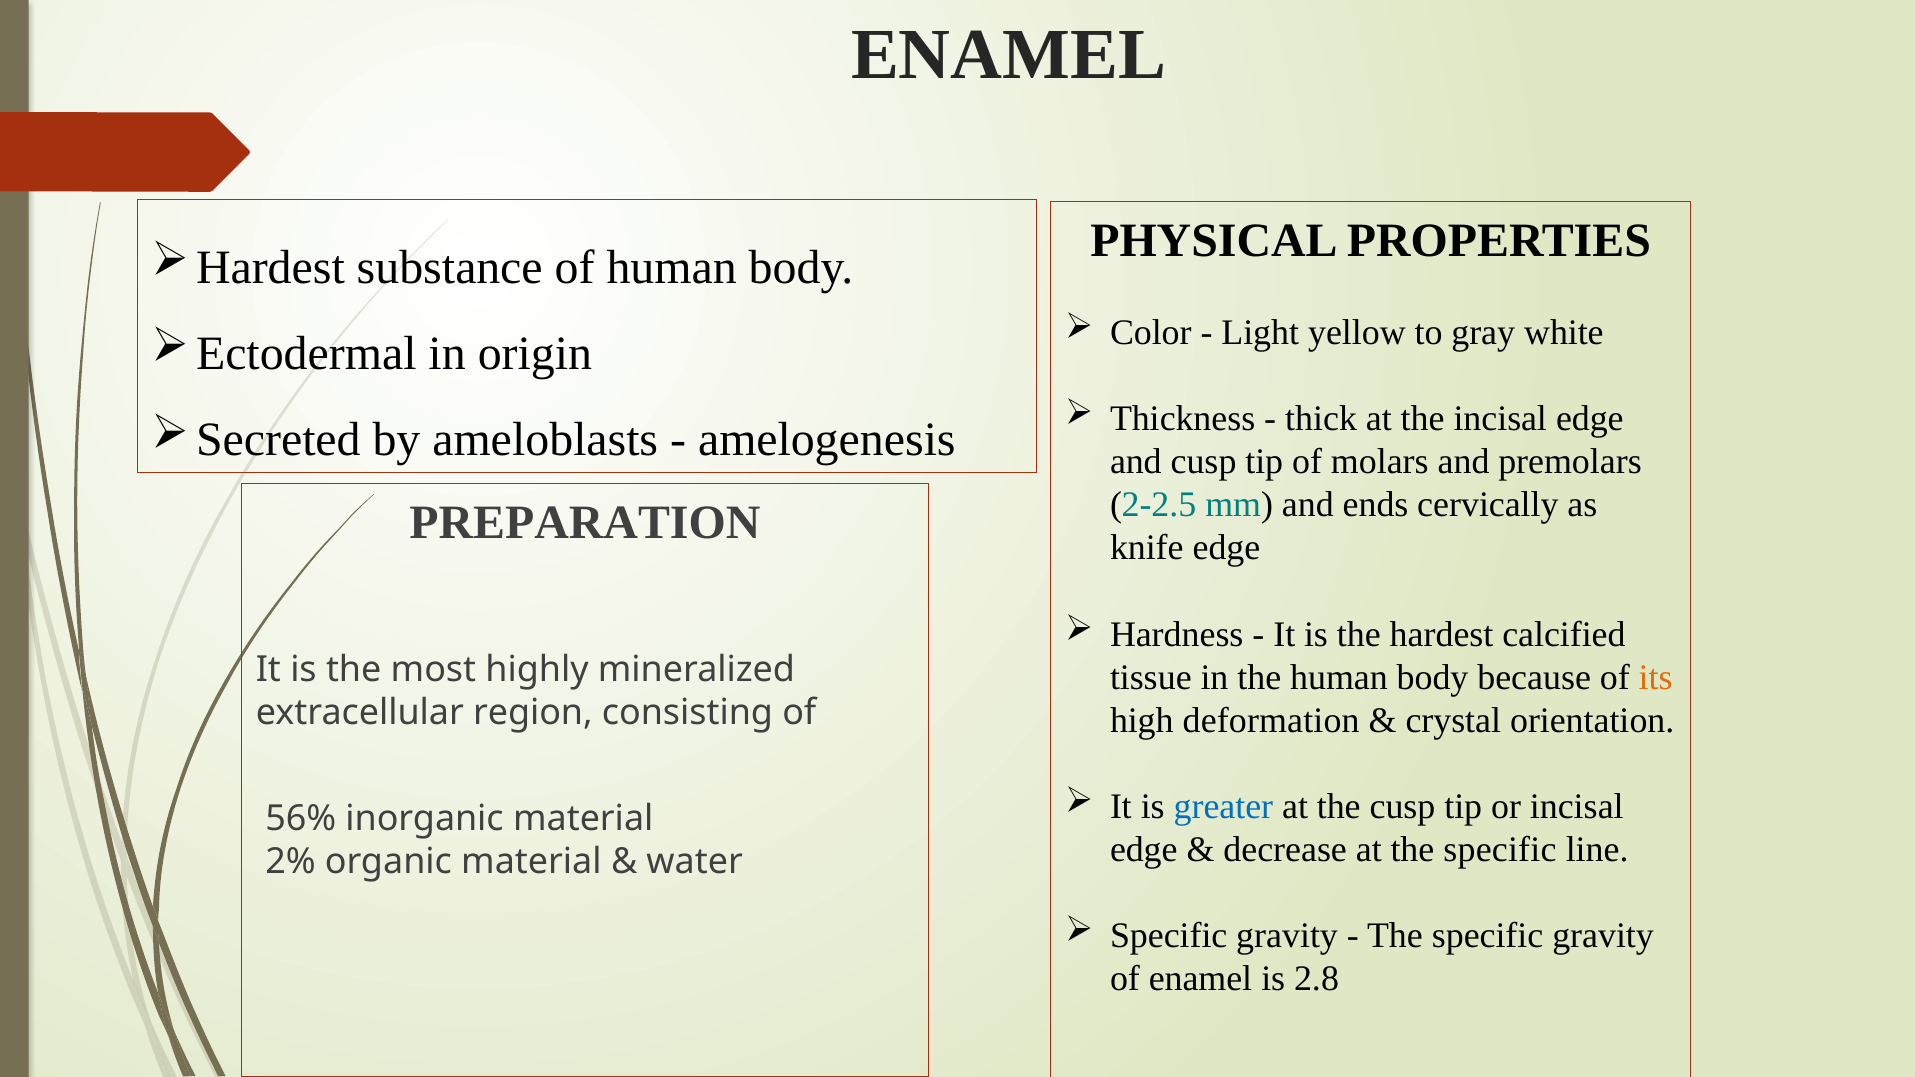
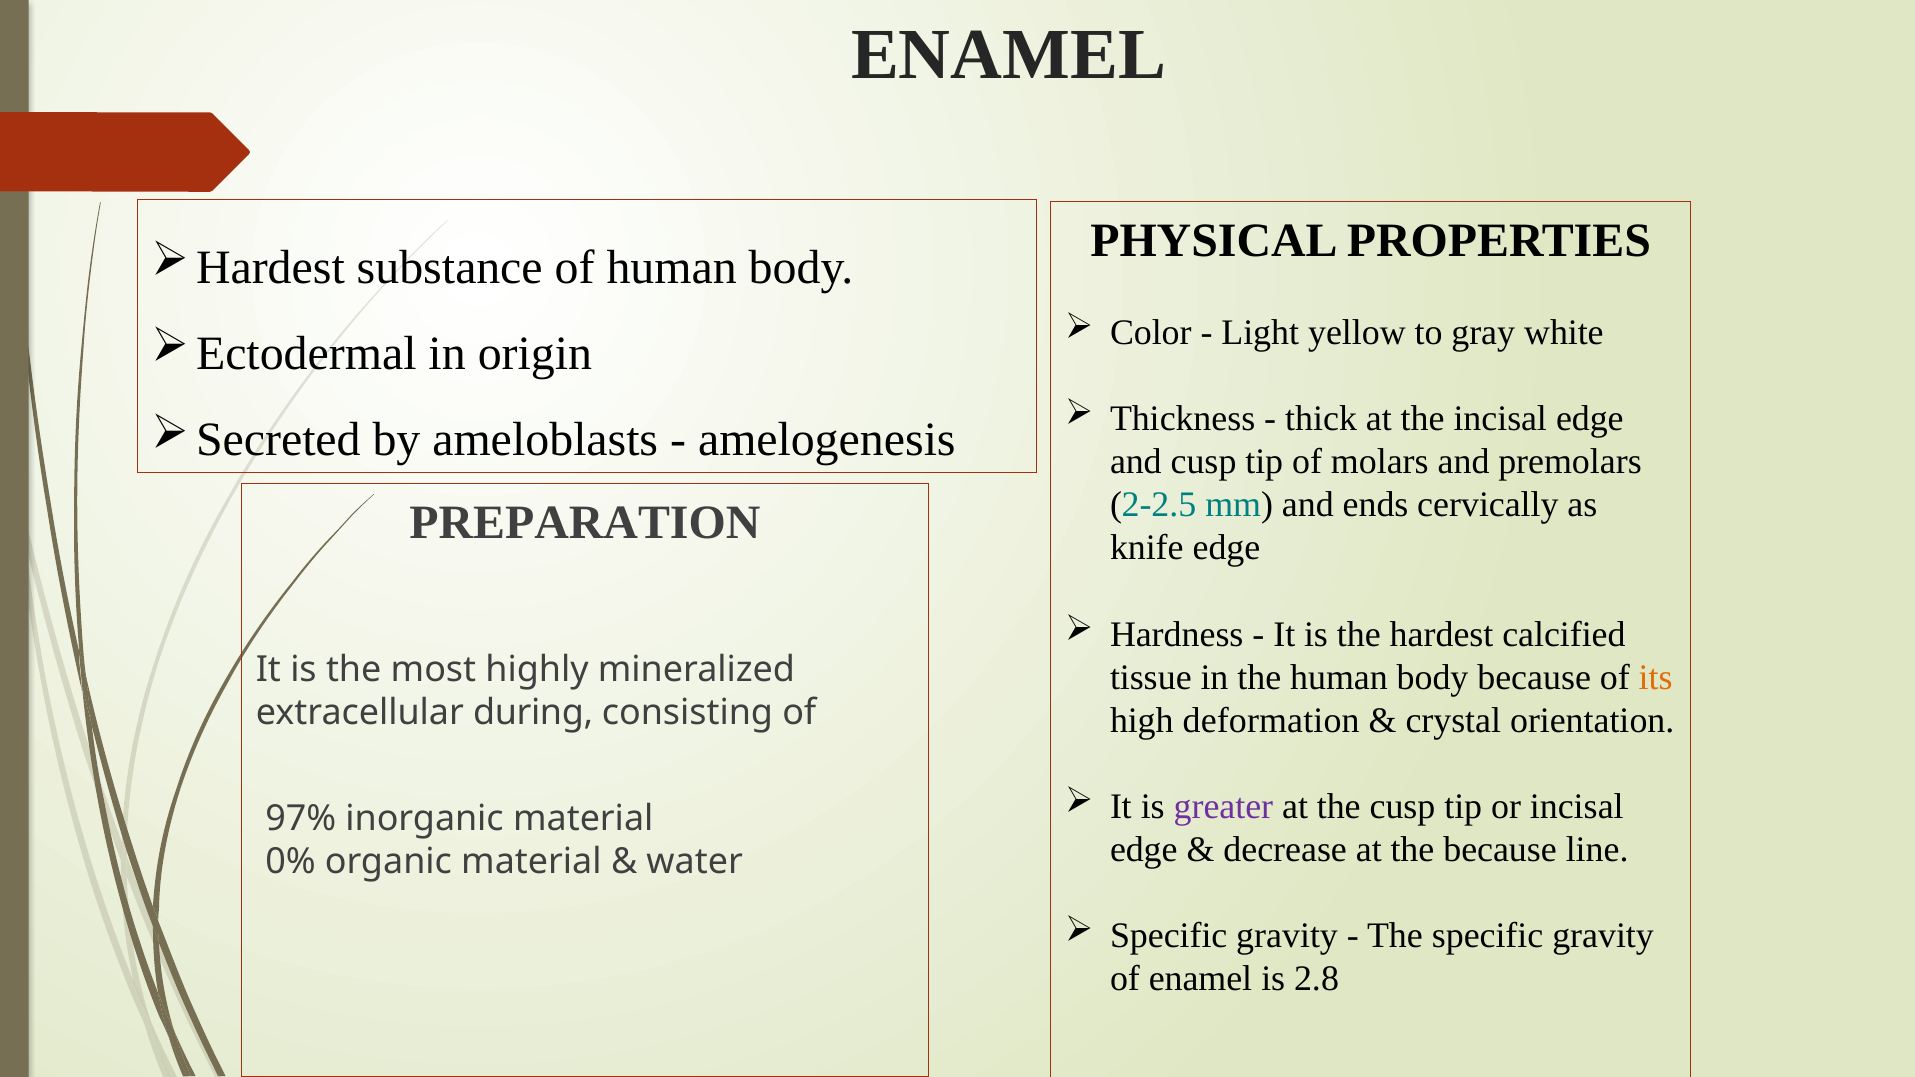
region: region -> during (533, 713)
greater colour: blue -> purple (1223, 807)
56%: 56% -> 97% (301, 819)
at the specific: specific -> because (1500, 850)
2%: 2% -> 0% (290, 862)
